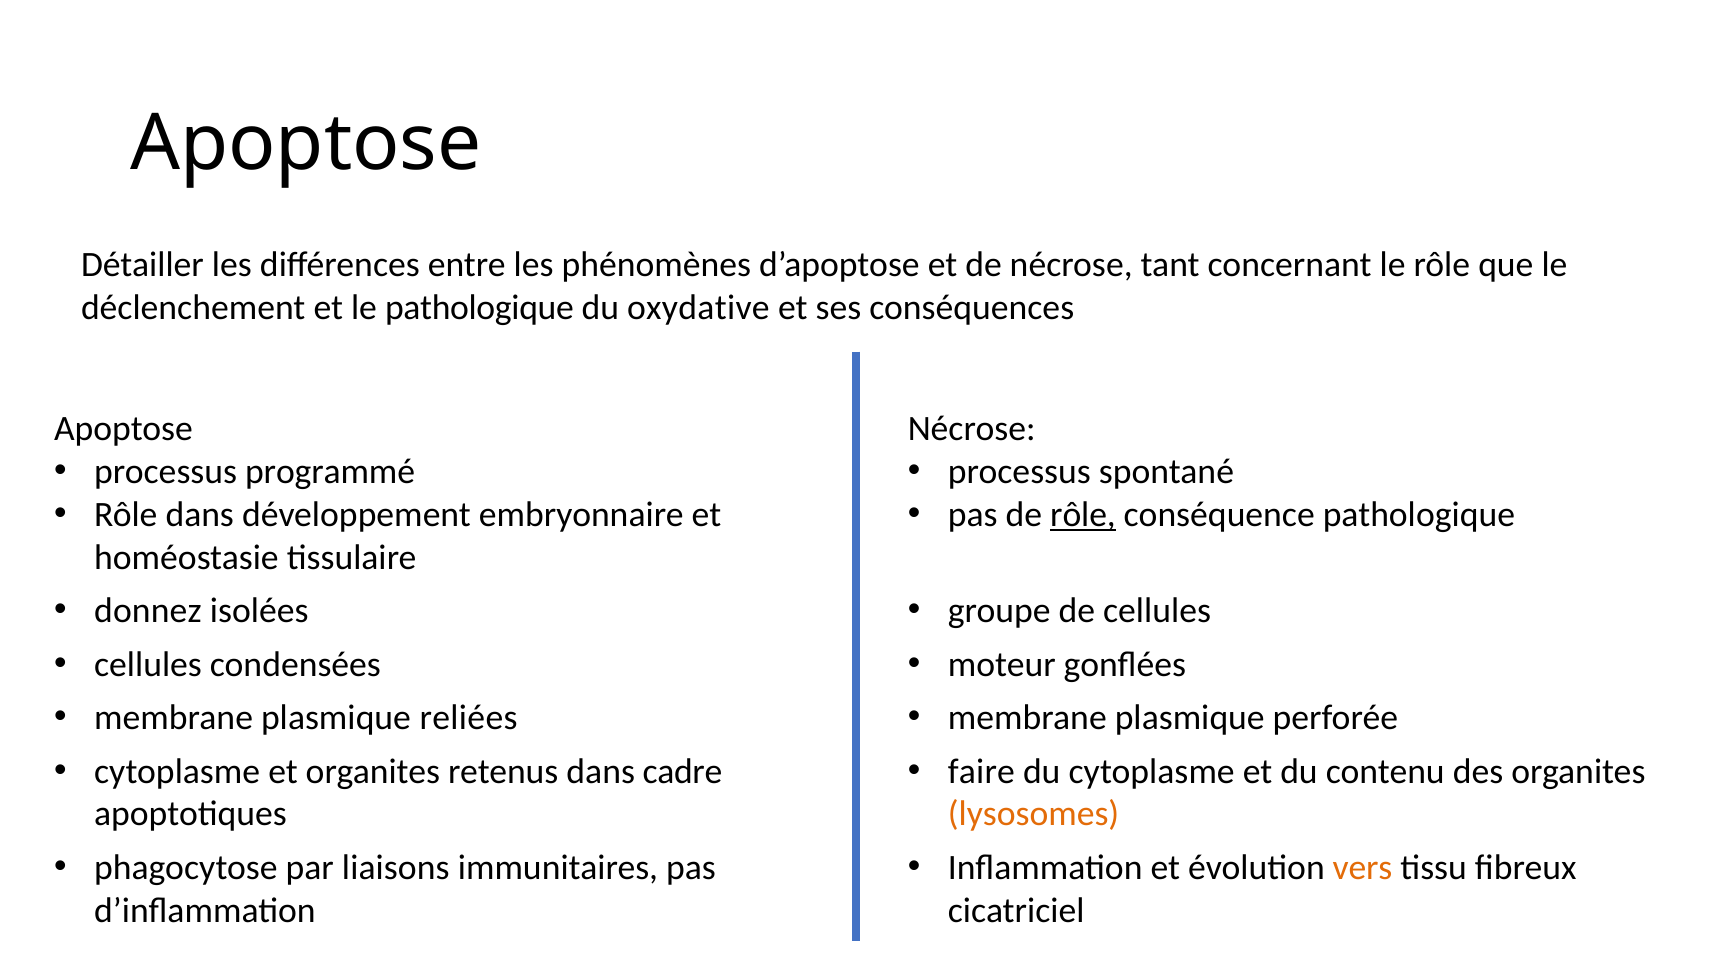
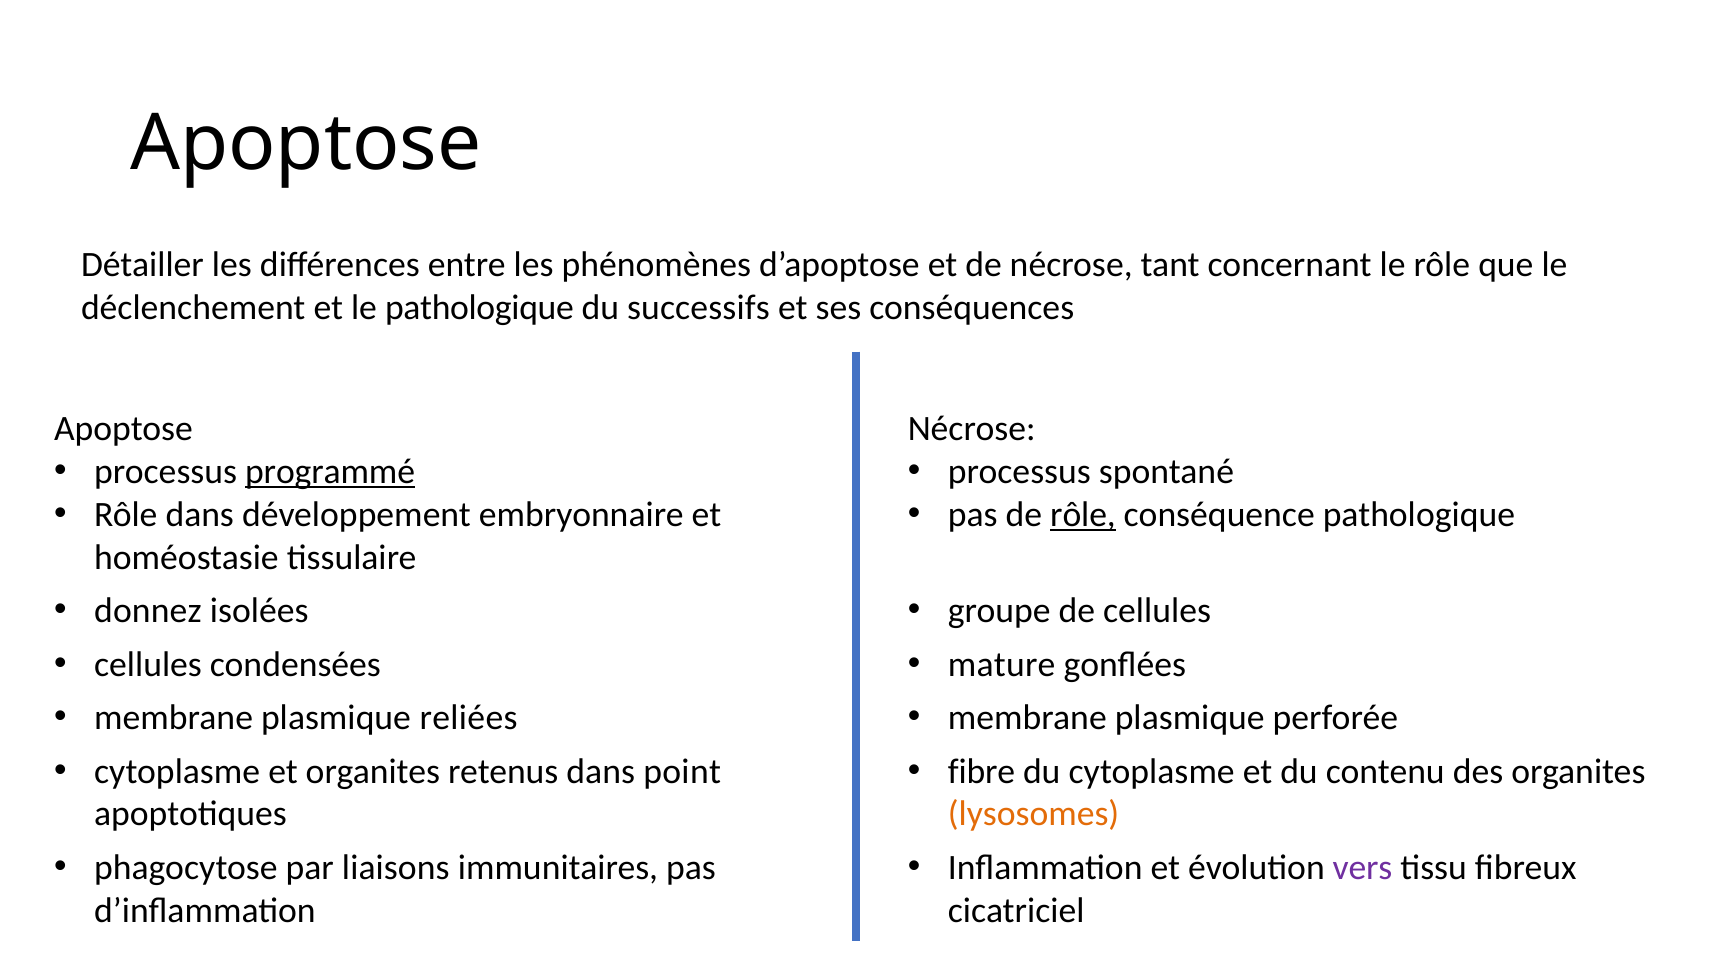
oxydative: oxydative -> successifs (698, 308)
programmé underline: none -> present (330, 472)
moteur: moteur -> mature (1002, 664)
cadre: cadre -> point (682, 771)
faire: faire -> fibre (982, 771)
vers colour: orange -> purple (1363, 867)
